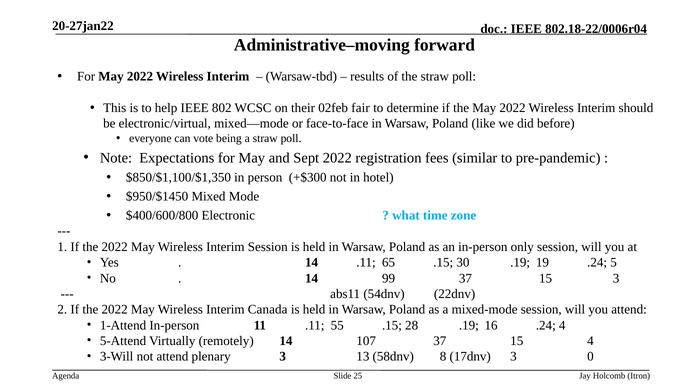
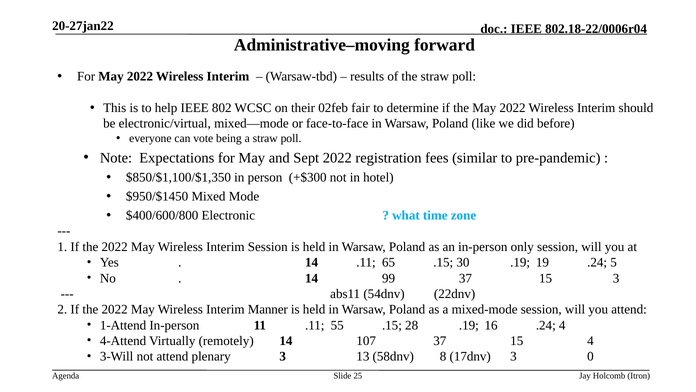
Canada: Canada -> Manner (268, 309)
5-Attend: 5-Attend -> 4-Attend (123, 340)
